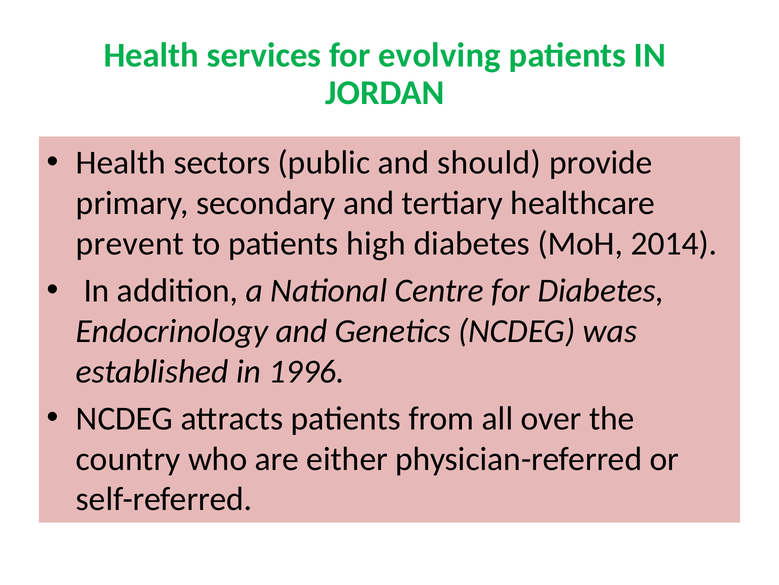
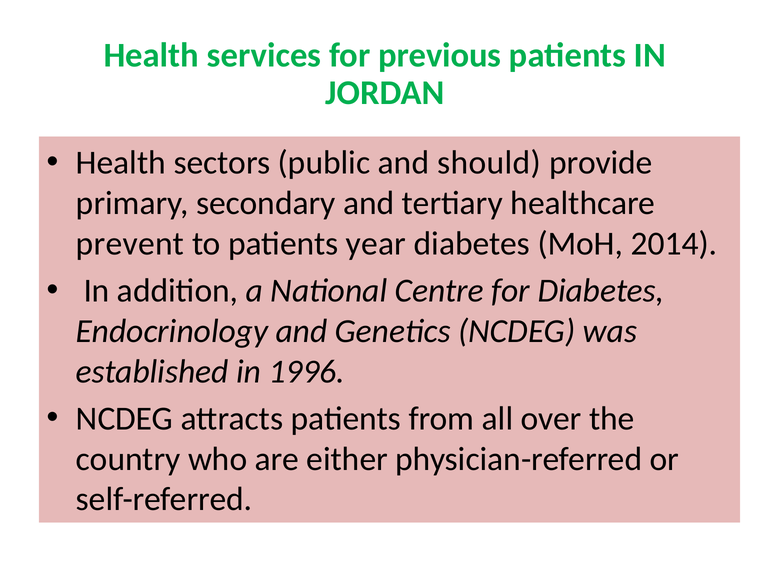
evolving: evolving -> previous (440, 55)
high: high -> year (376, 243)
